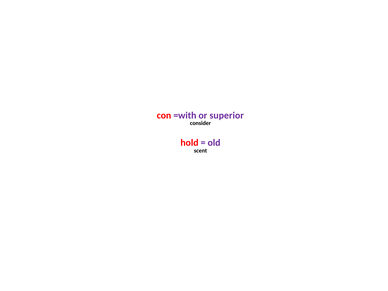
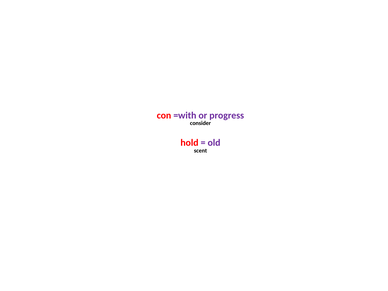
superior: superior -> progress (227, 115)
